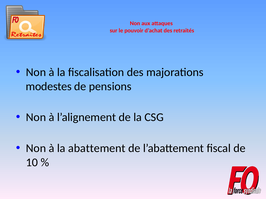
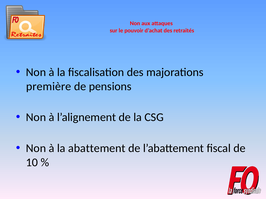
modestes: modestes -> première (49, 87)
